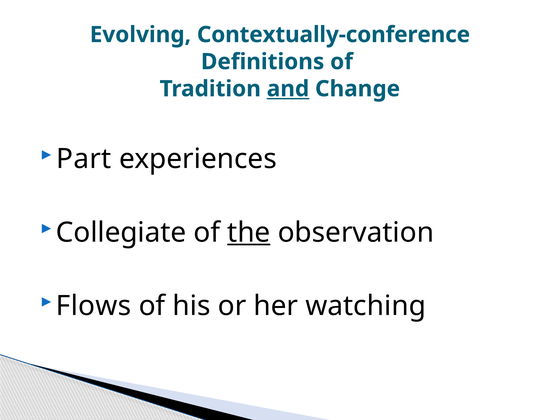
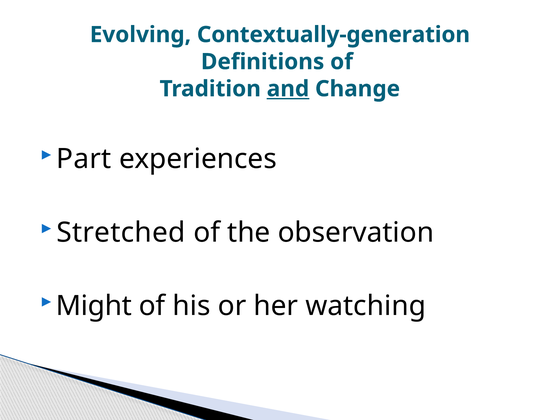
Contextually-conference: Contextually-conference -> Contextually-generation (333, 35)
Collegiate: Collegiate -> Stretched (121, 232)
the underline: present -> none (249, 232)
Flows: Flows -> Might (94, 306)
